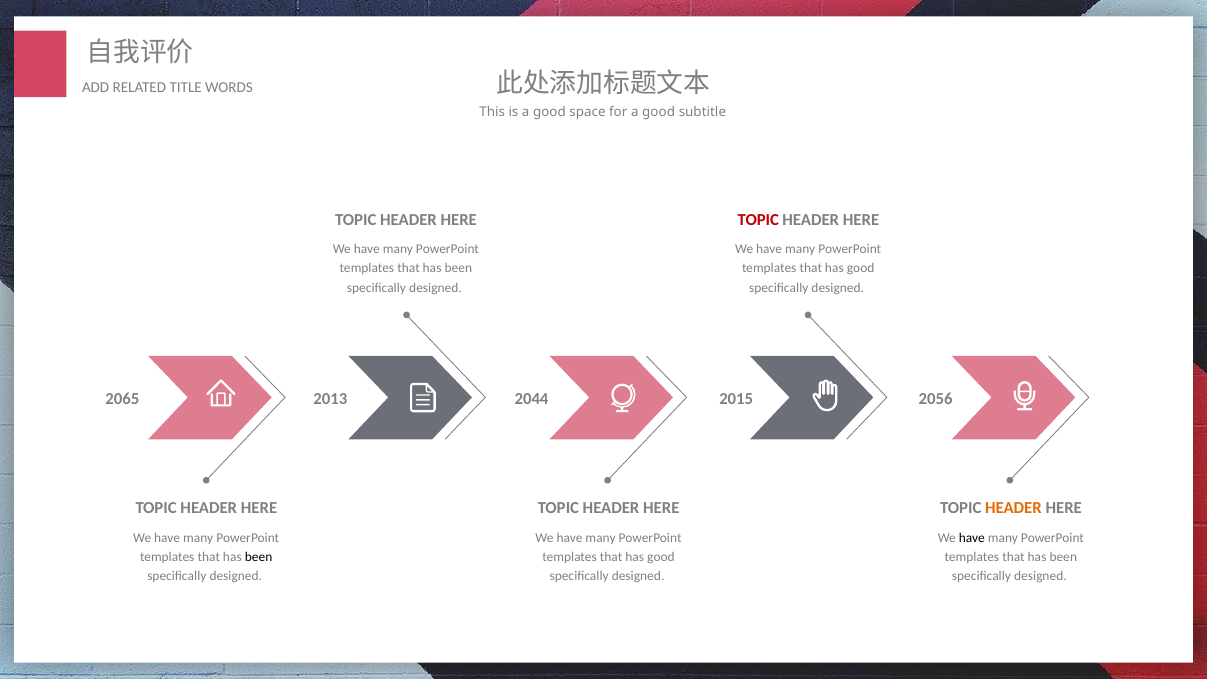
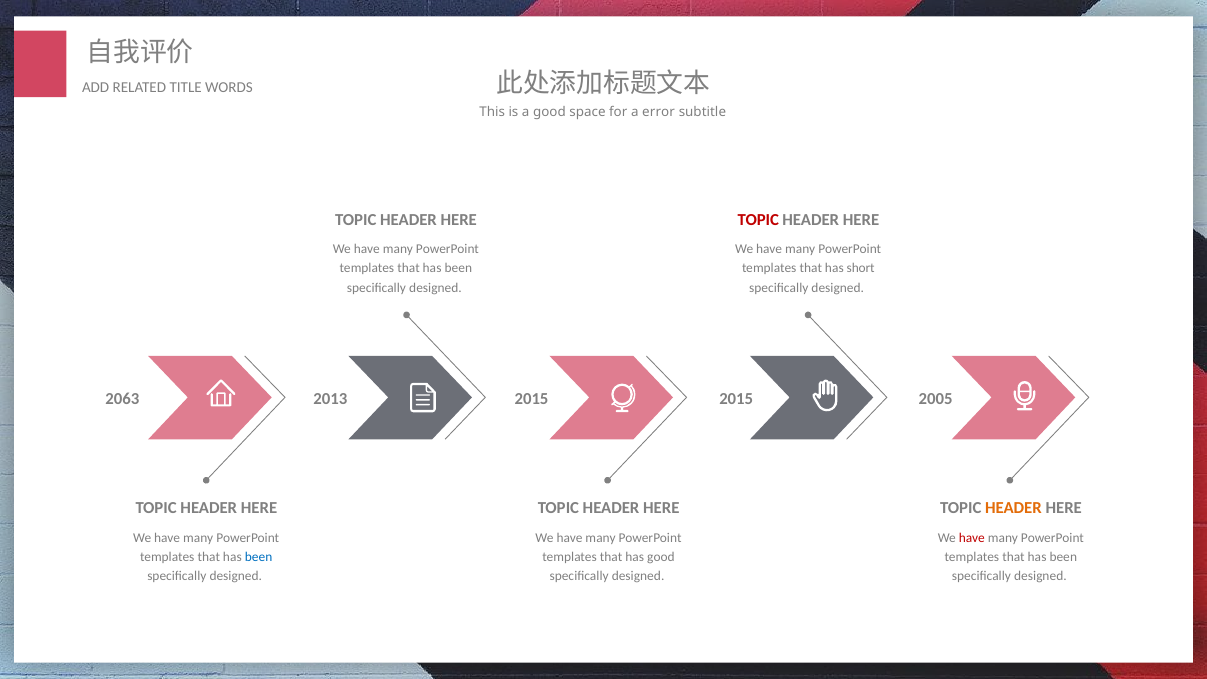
for a good: good -> error (659, 112)
good: good -> short (861, 268)
2065: 2065 -> 2063 (122, 399)
2013 2044: 2044 -> 2015 (532, 399)
2056: 2056 -> 2005 (936, 399)
have colour: black -> red (972, 538)
been colour: black -> blue (259, 557)
